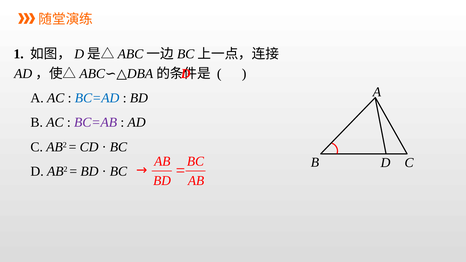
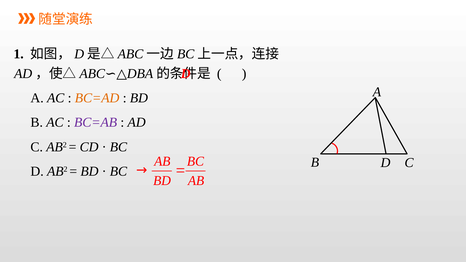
BC=AD colour: blue -> orange (97, 98)
